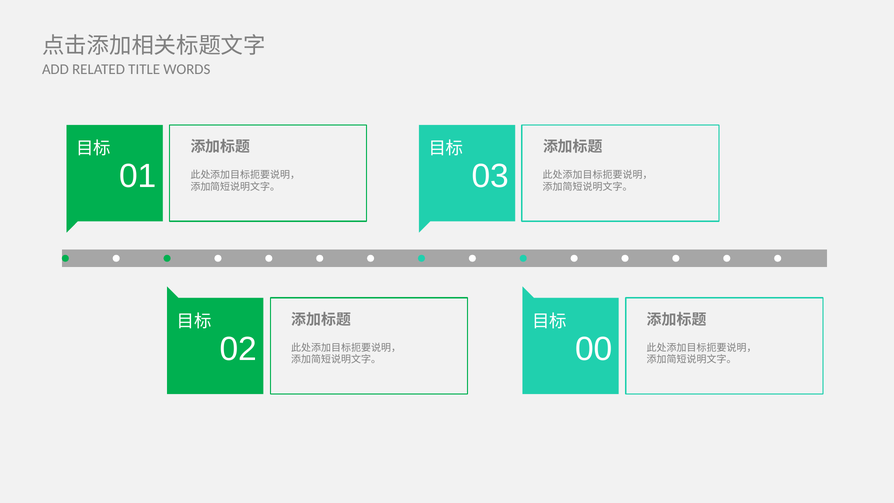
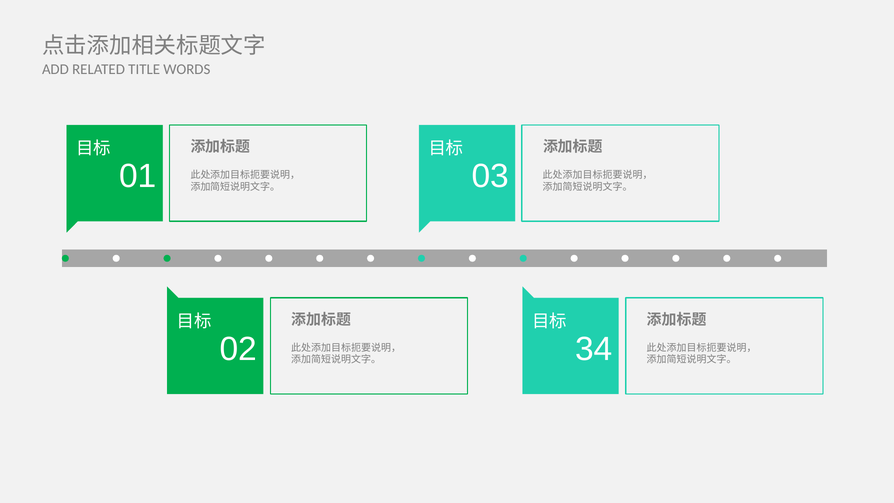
00: 00 -> 34 (594, 349)
